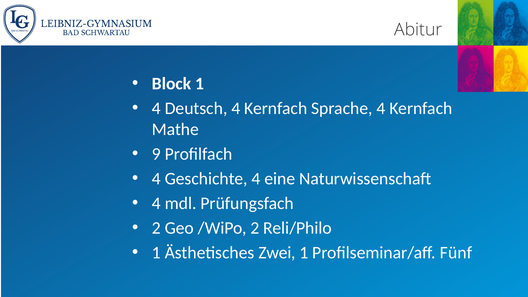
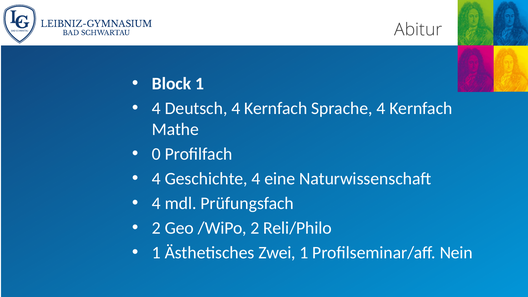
9: 9 -> 0 (156, 154)
Fünf: Fünf -> Nein (456, 253)
